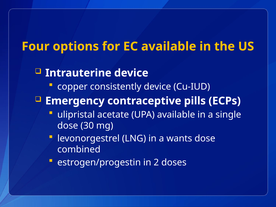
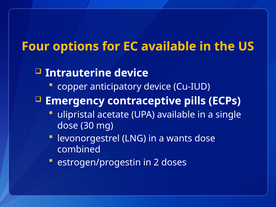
consistently: consistently -> anticipatory (116, 87)
